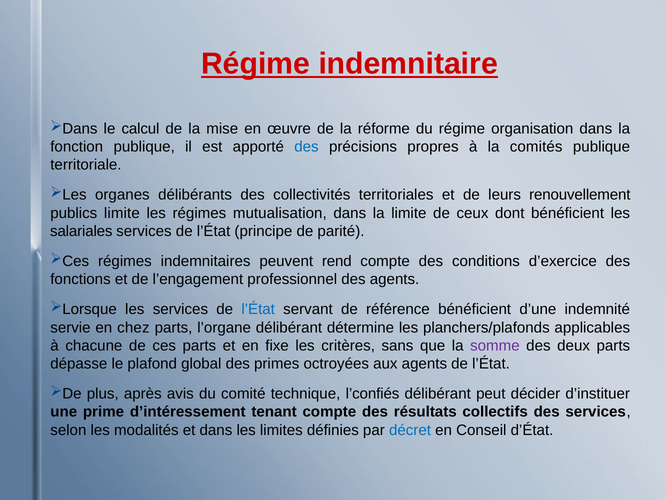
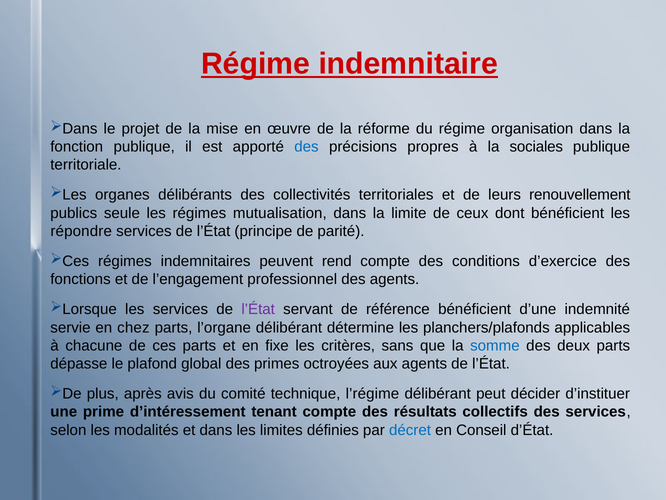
calcul: calcul -> projet (140, 128)
comités: comités -> sociales (536, 147)
publics limite: limite -> seule (122, 213)
salariales: salariales -> répondre (81, 231)
l’État colour: blue -> purple (258, 309)
somme colour: purple -> blue (495, 345)
l’confiés: l’confiés -> l’régime (372, 393)
